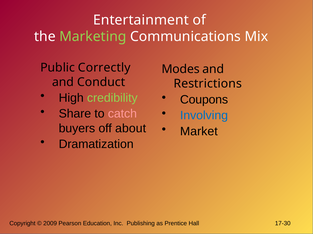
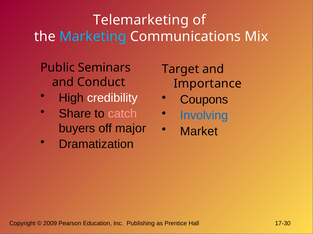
Entertainment: Entertainment -> Telemarketing (141, 20)
Marketing colour: light green -> light blue (93, 37)
Correctly: Correctly -> Seminars (104, 68)
Modes: Modes -> Target (181, 69)
Restrictions: Restrictions -> Importance (208, 84)
credibility colour: light green -> white (112, 98)
about: about -> major (131, 129)
